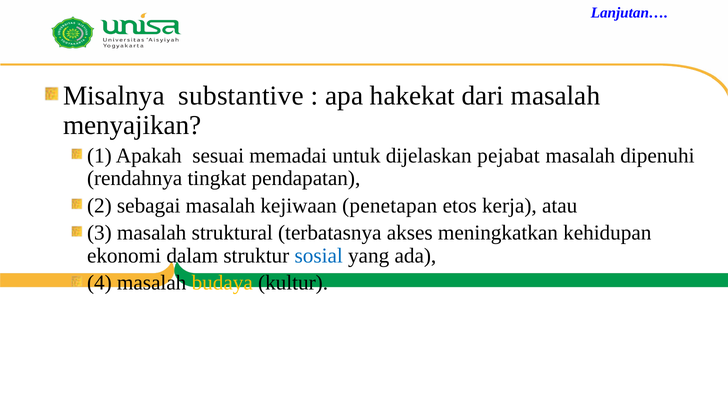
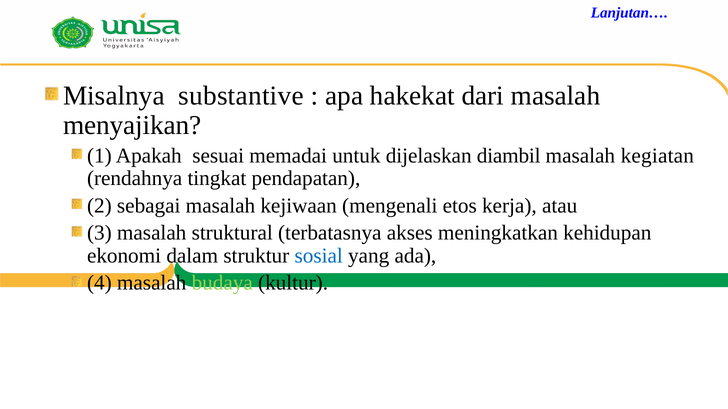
pejabat: pejabat -> diambil (509, 156)
dipenuhi: dipenuhi -> kegiatan (657, 156)
penetapan: penetapan -> mengenali (390, 206)
budaya colour: yellow -> light green (222, 283)
